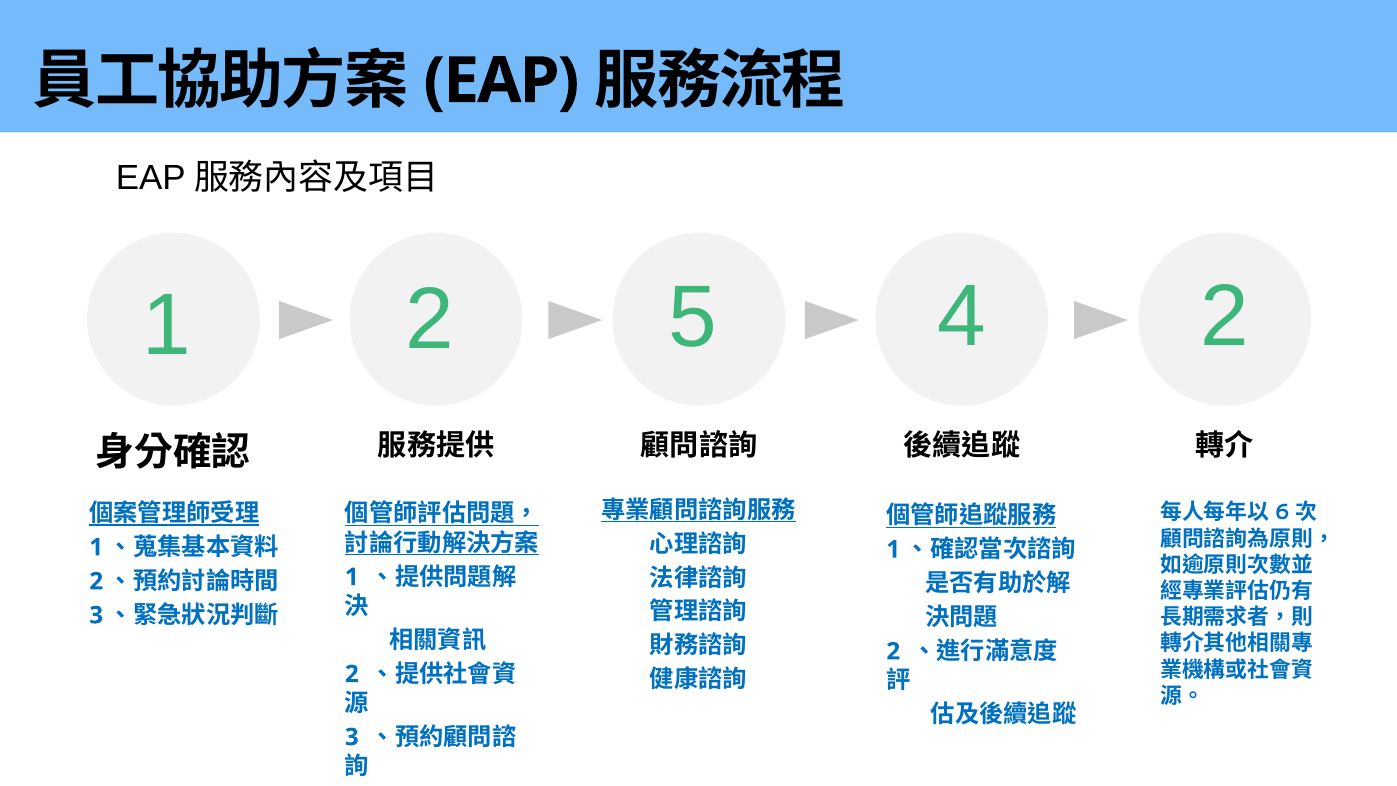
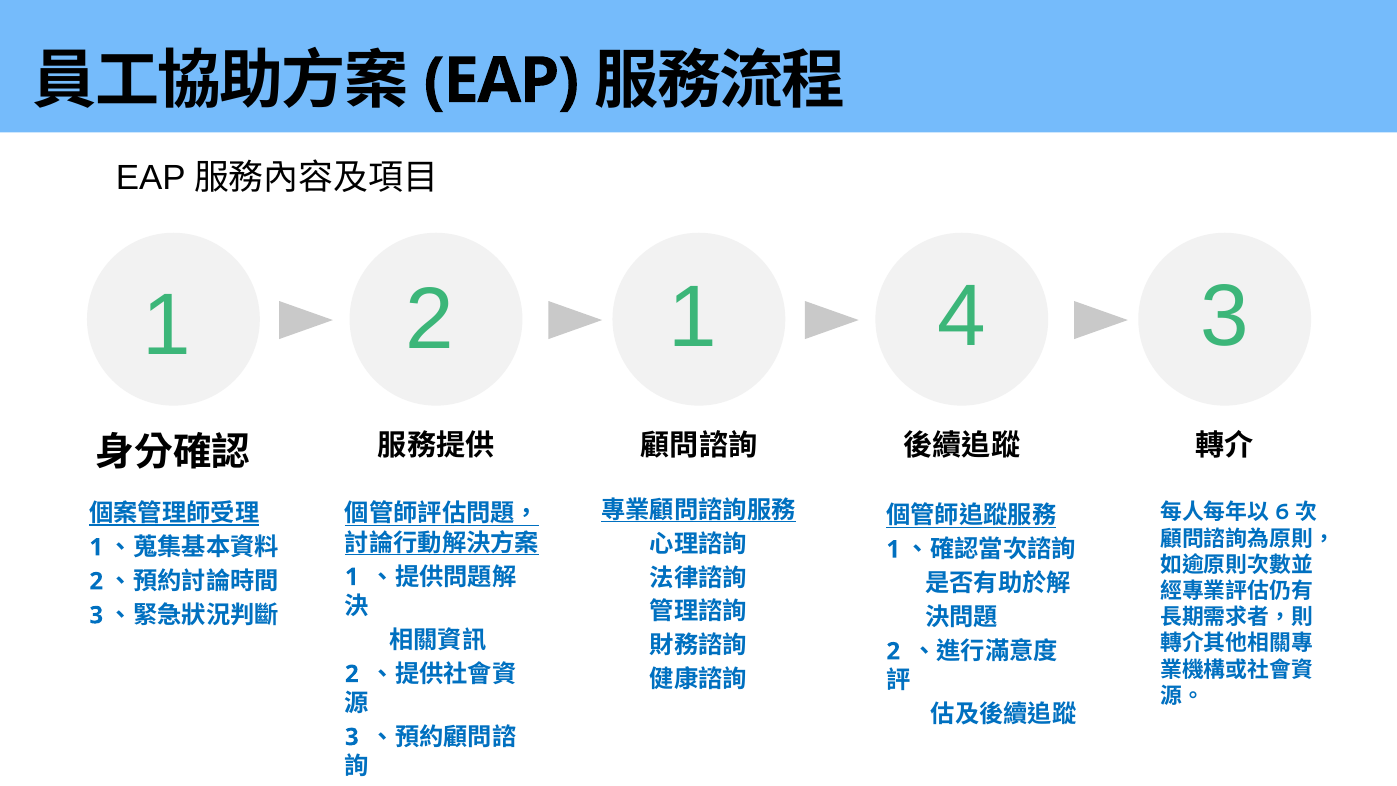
2 5: 5 -> 1 (693, 318)
4 2: 2 -> 3 (1225, 316)
